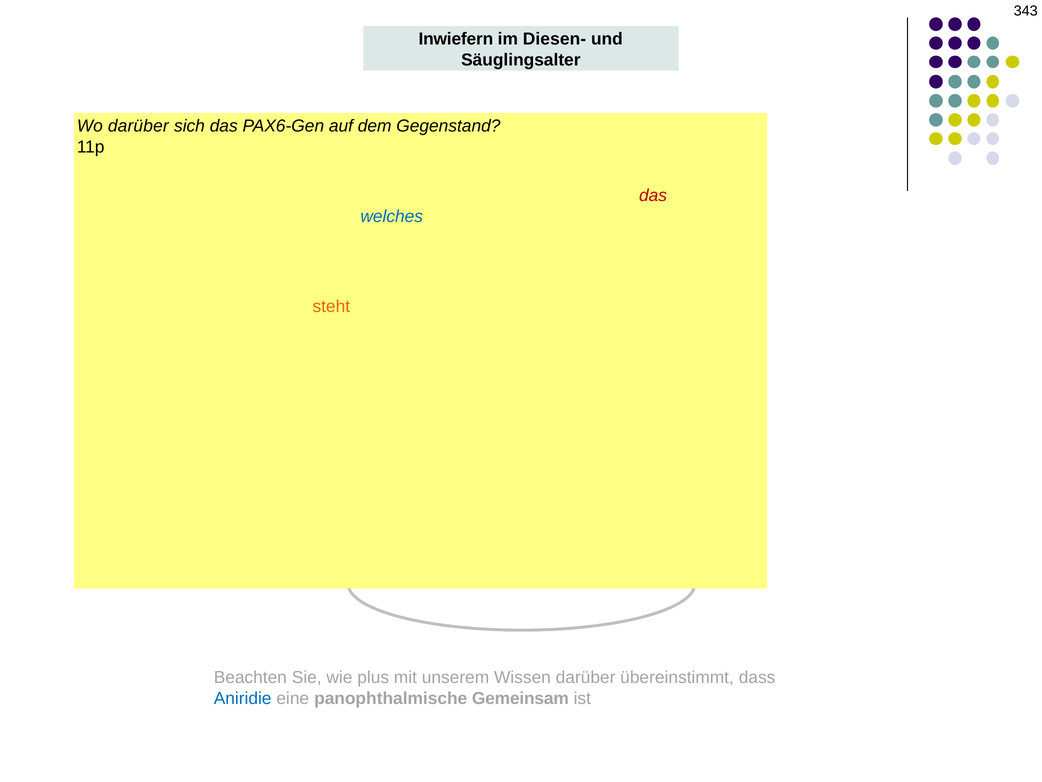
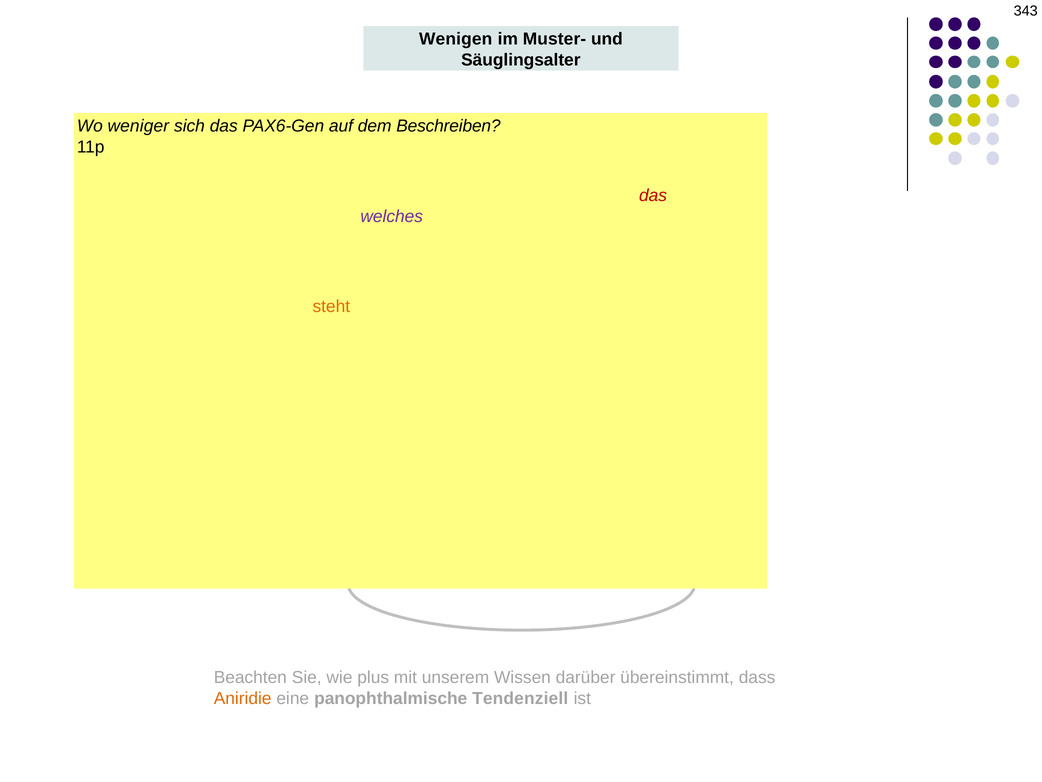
Inwiefern: Inwiefern -> Wenigen (456, 39)
Diesen-: Diesen- -> Muster- (554, 39)
Wo darüber: darüber -> weniger (138, 126)
Gegenstand: Gegenstand -> Beschreiben (448, 126)
welches colour: blue -> purple (392, 216)
Aniridie colour: blue -> orange (243, 698)
Gemeinsam: Gemeinsam -> Tendenziell (520, 698)
